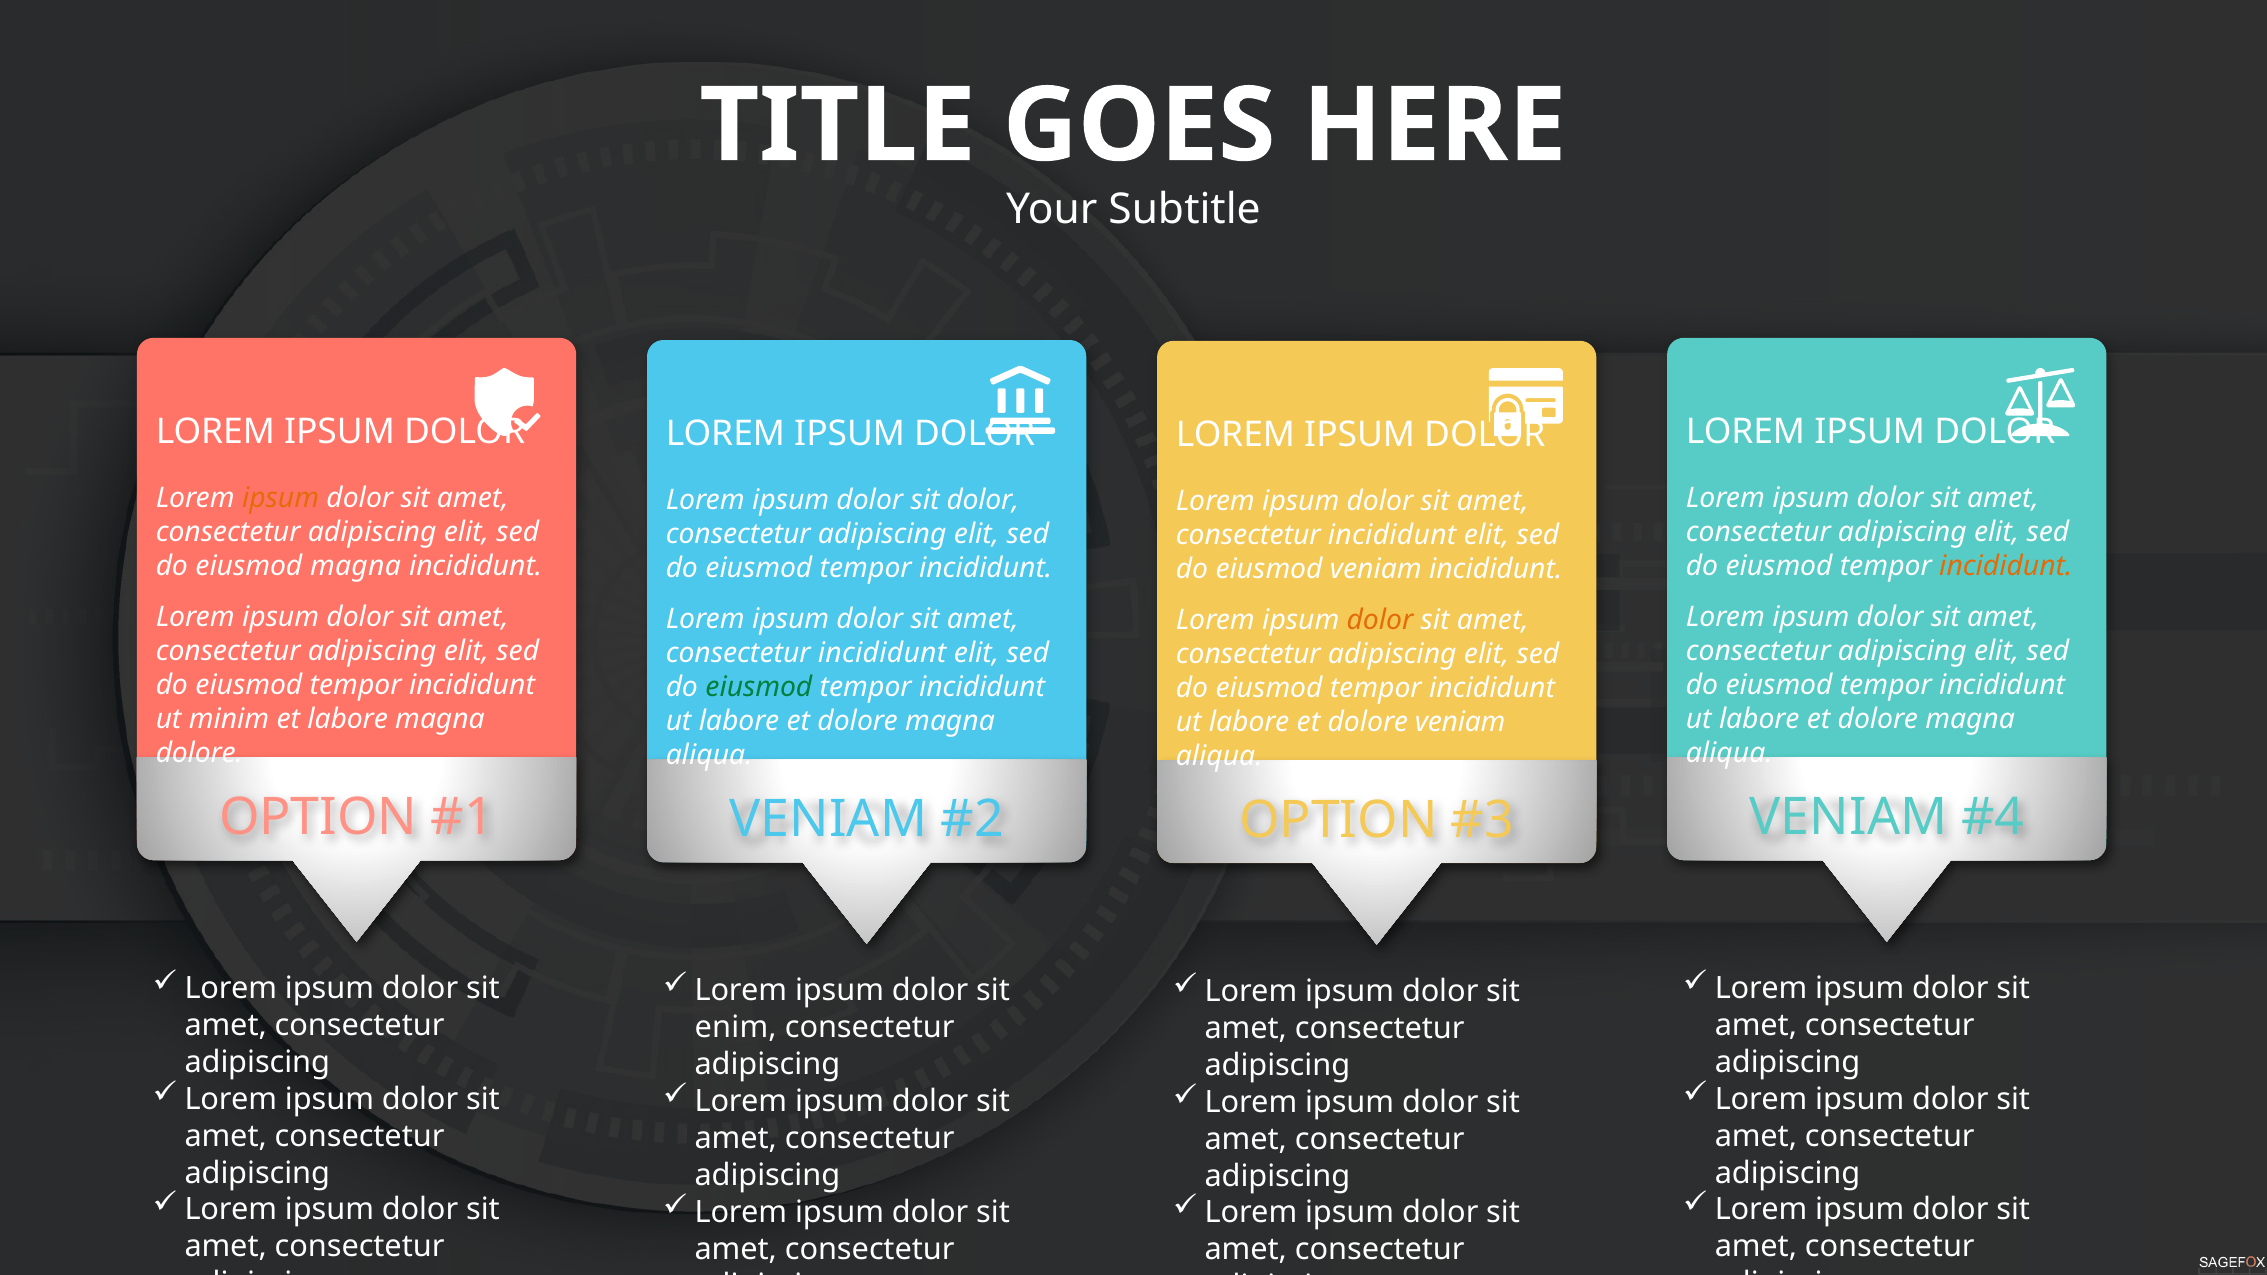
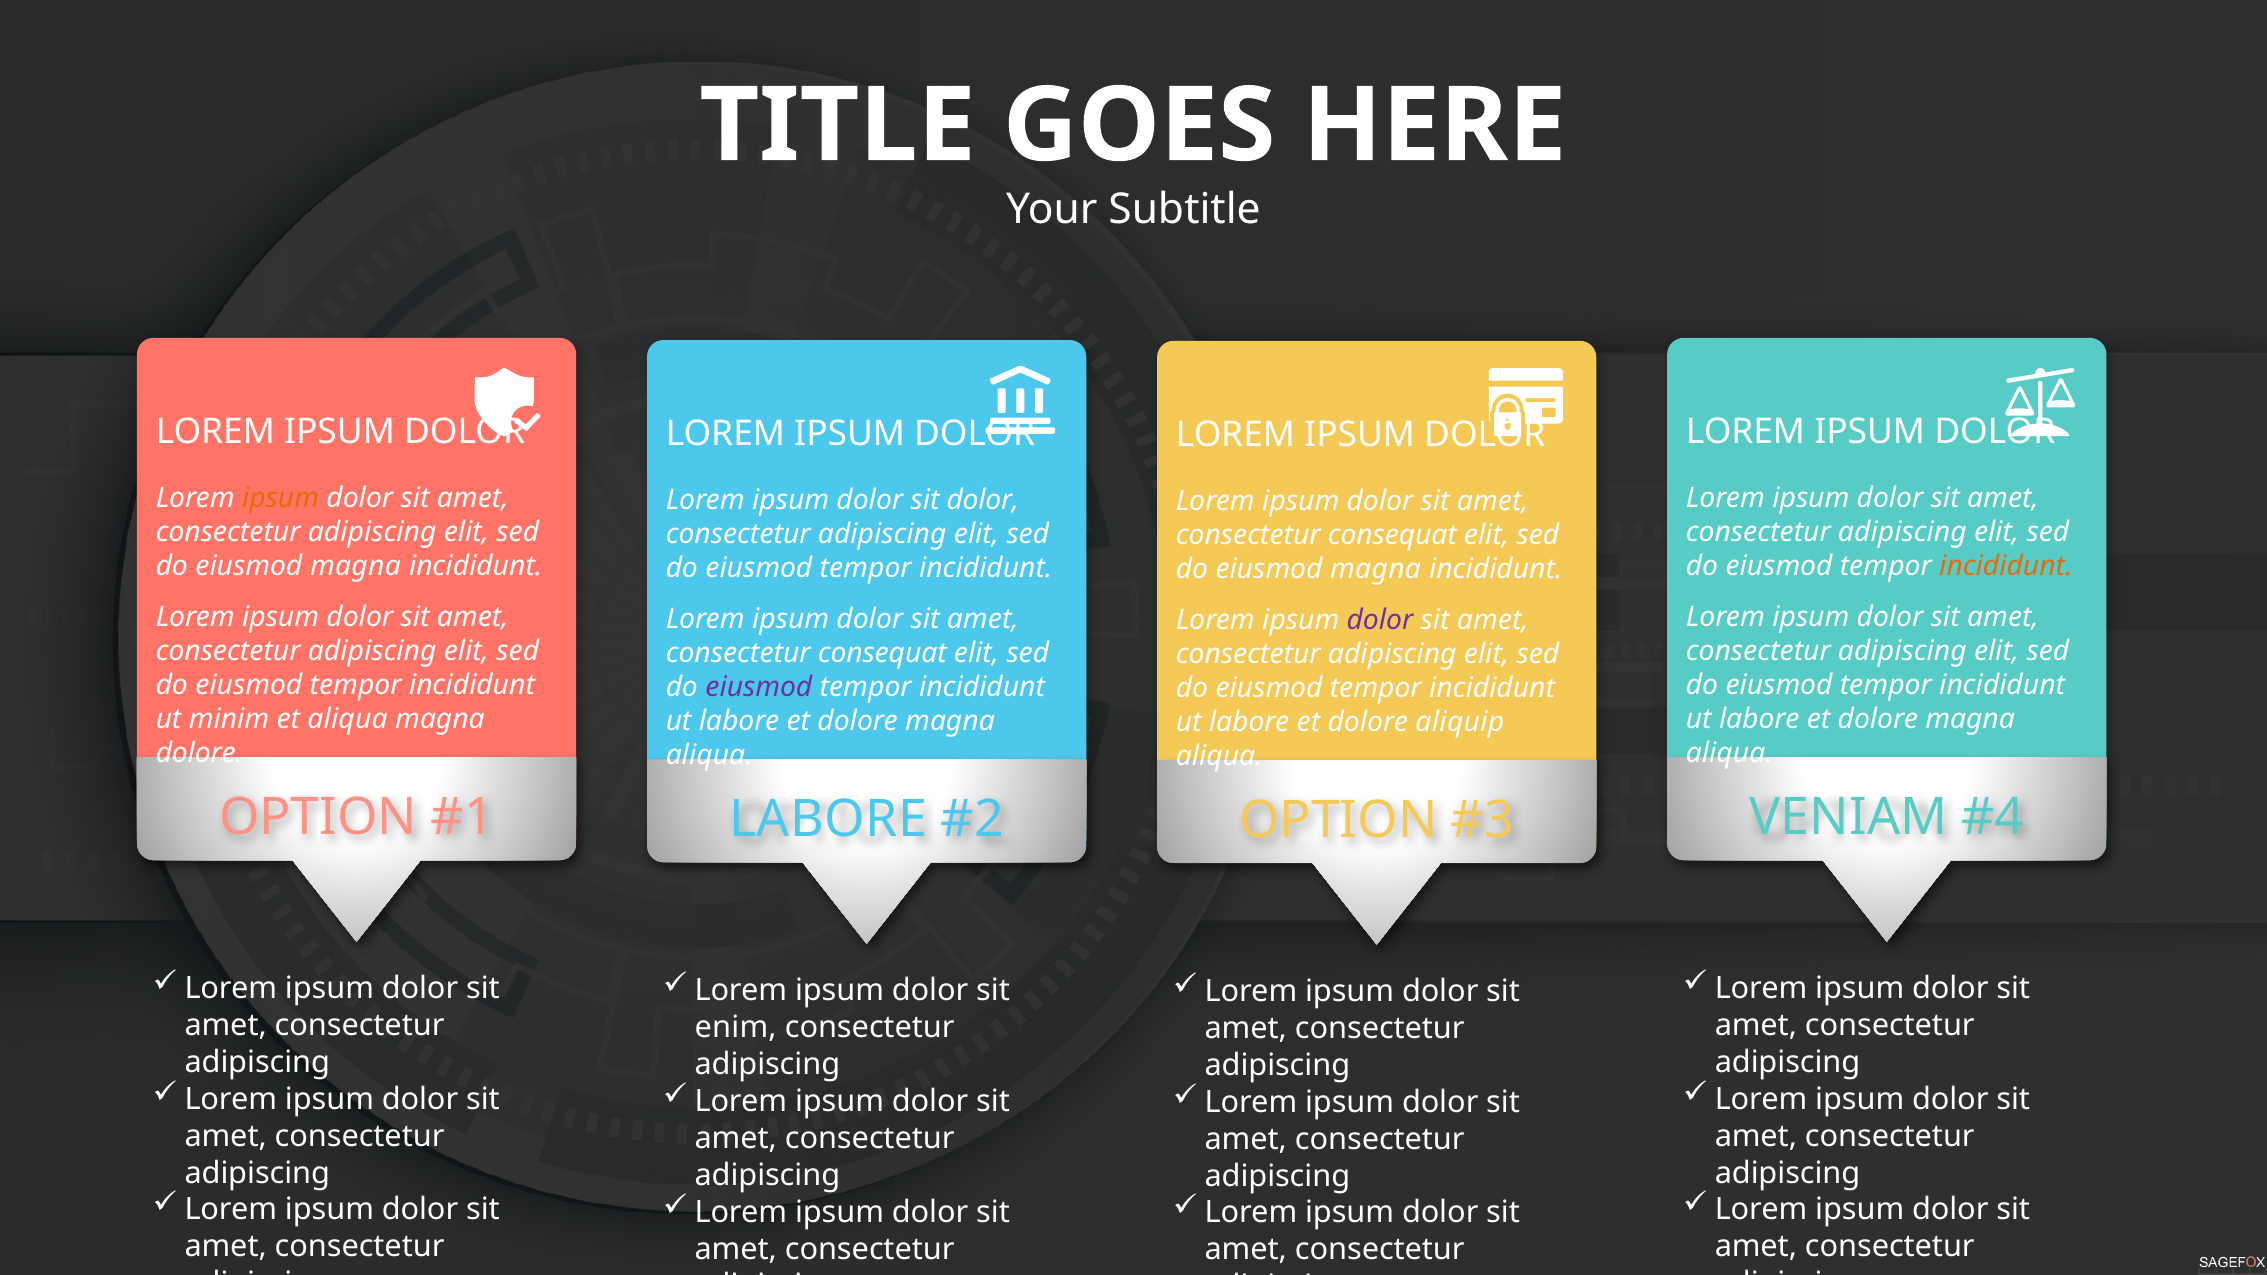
incididunt: incididunt -> consequat (1392, 535)
veniam: veniam -> magna (1376, 569)
dolor colour: orange -> purple (1380, 620)
incididunt: incididunt -> consequat (882, 653)
eiusmod colour: green -> purple (759, 687)
et labore: labore -> aliqua (348, 719)
dolore veniam: veniam -> aliquip (1460, 722)
VENIAM: VENIAM -> LABORE (828, 820)
